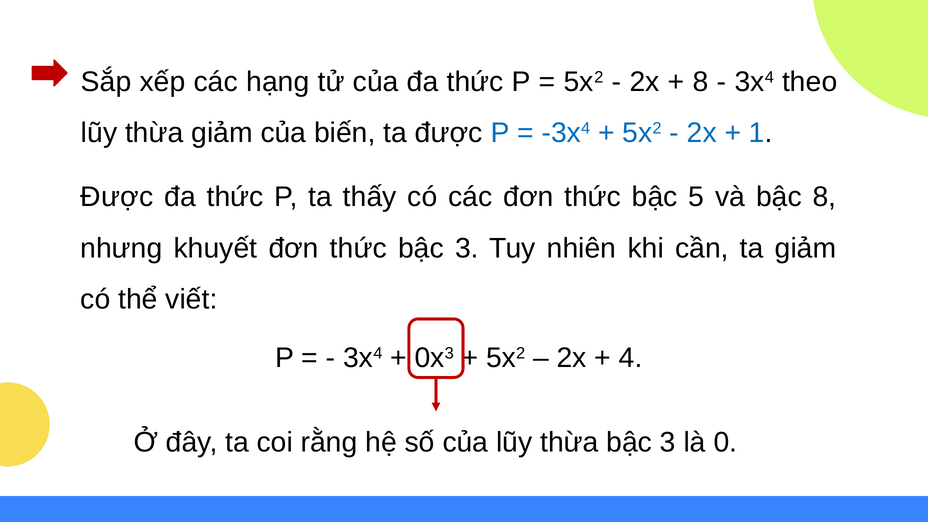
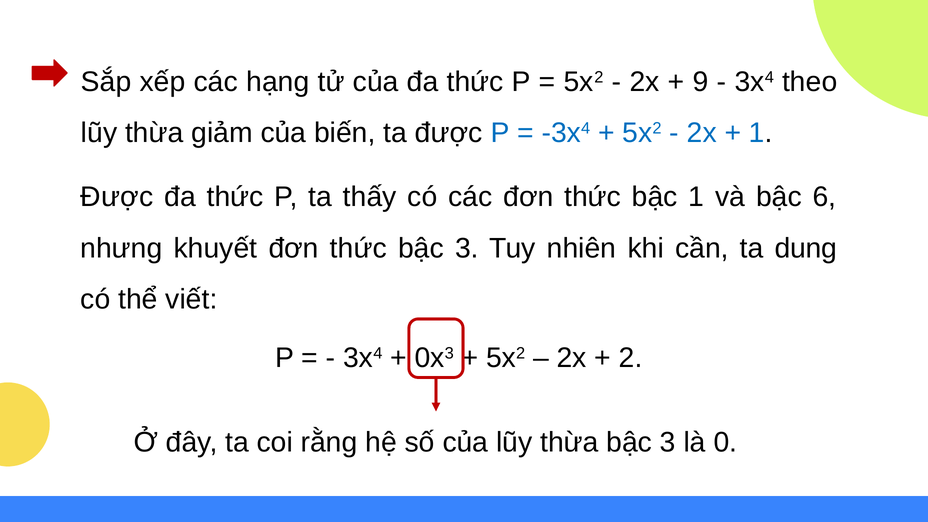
8: 8 -> 9 (701, 82)
bậc 5: 5 -> 1 (696, 197)
bậc 8: 8 -> 6 (824, 197)
ta giảm: giảm -> dung (806, 248)
4: 4 -> 2 (631, 358)
